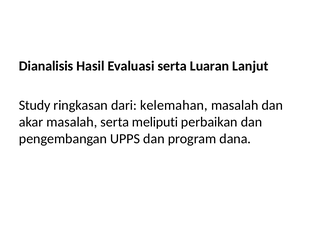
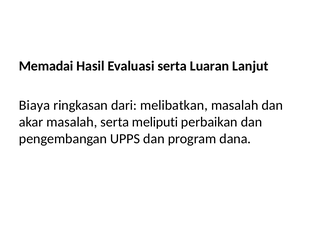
Dianalisis: Dianalisis -> Memadai (46, 66)
Study: Study -> Biaya (34, 105)
kelemahan: kelemahan -> melibatkan (174, 105)
